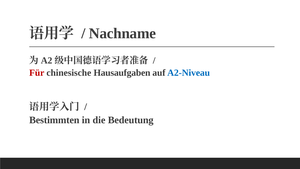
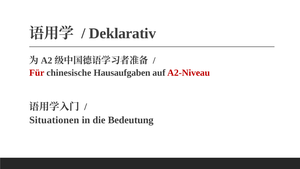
Nachname: Nachname -> Deklarativ (122, 33)
A2-Niveau colour: blue -> red (189, 73)
Bestimmten: Bestimmten -> Situationen (54, 120)
